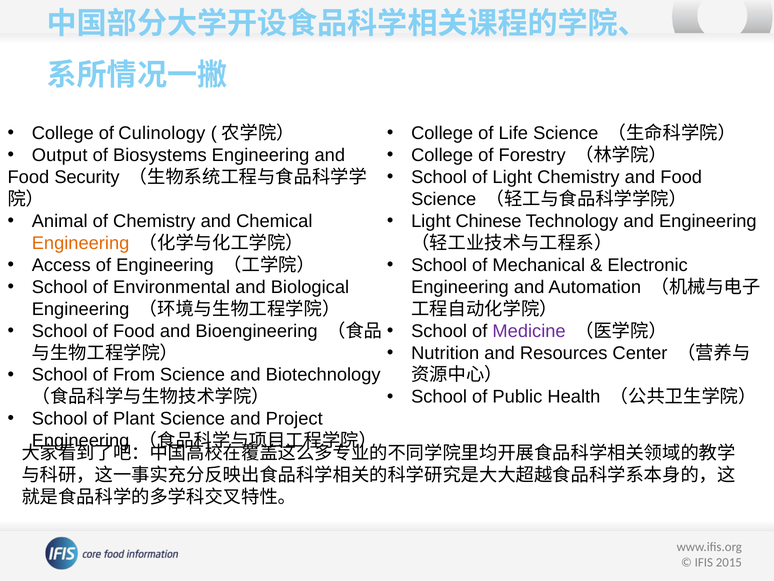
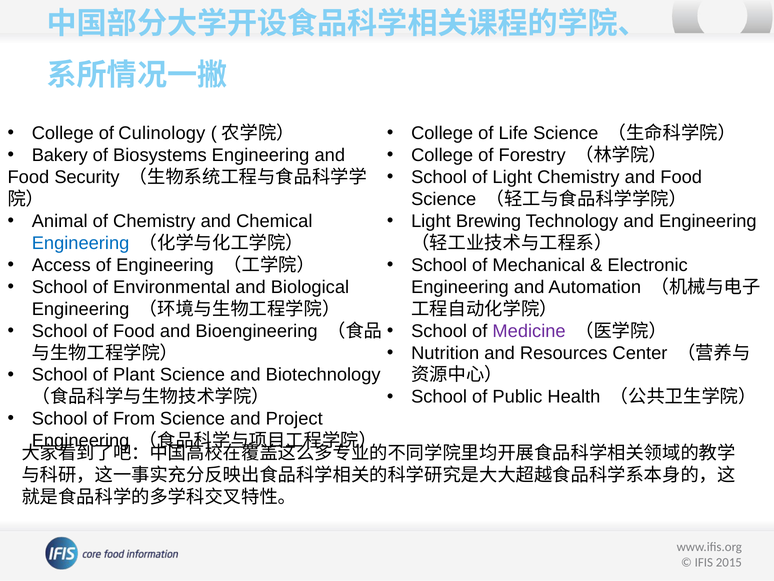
Output: Output -> Bakery (60, 155)
Chinese: Chinese -> Brewing (488, 221)
Engineering colour: orange -> blue (81, 243)
From: From -> Plant (134, 375)
Plant: Plant -> From (134, 419)
